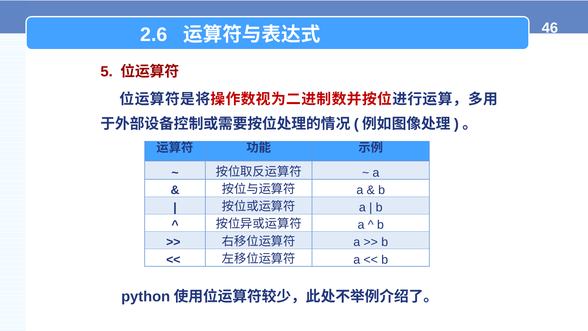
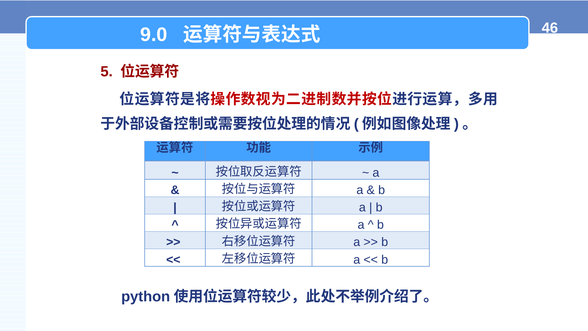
2.6: 2.6 -> 9.0 (154, 35)
